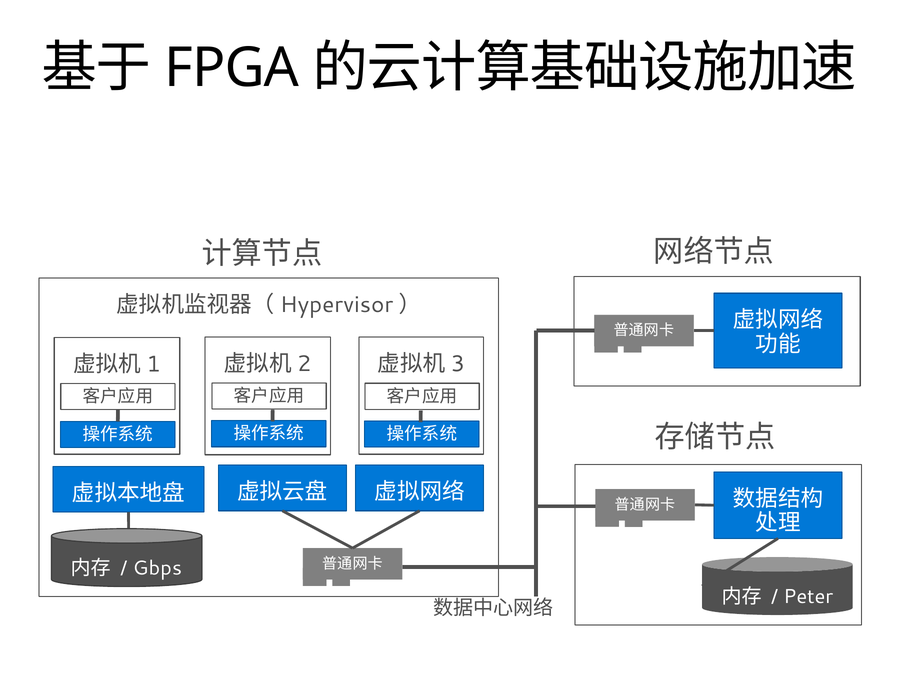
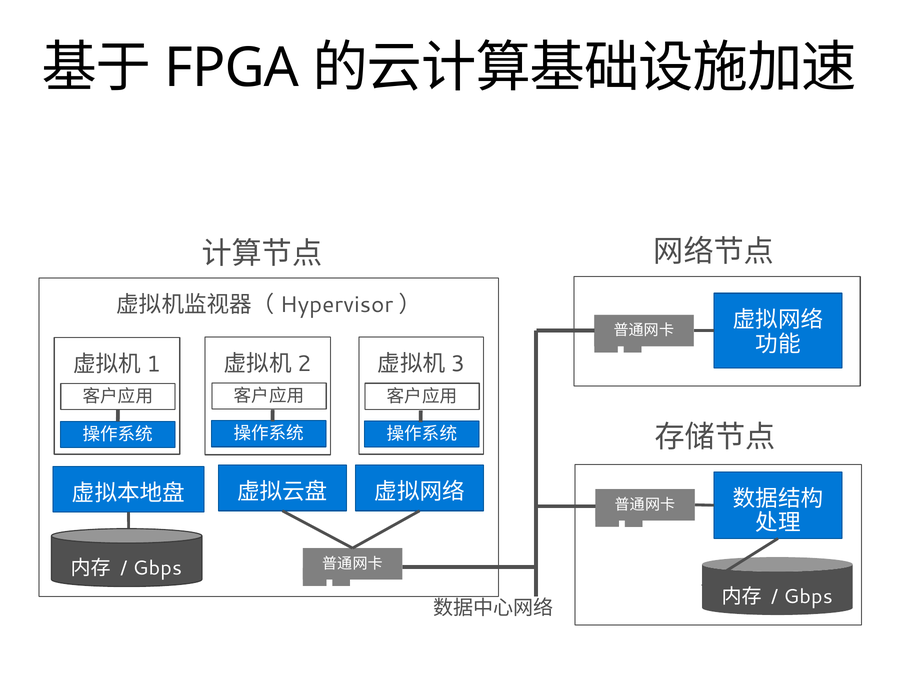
Peter: Peter -> Gbps (808, 596)
